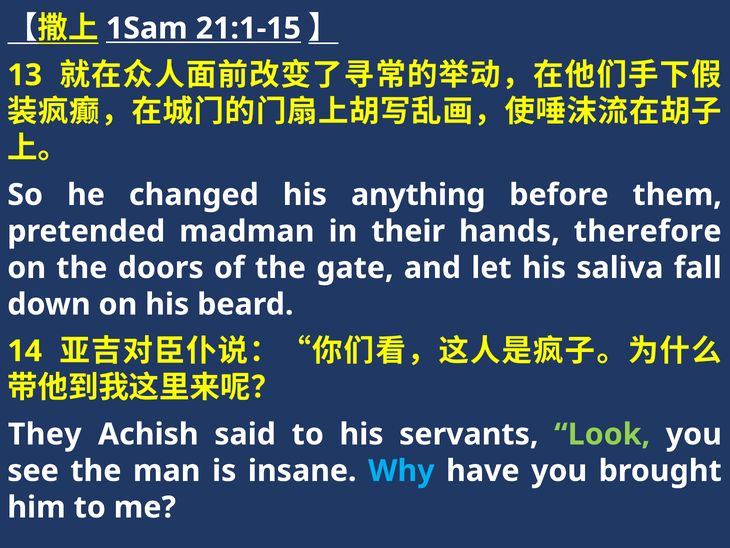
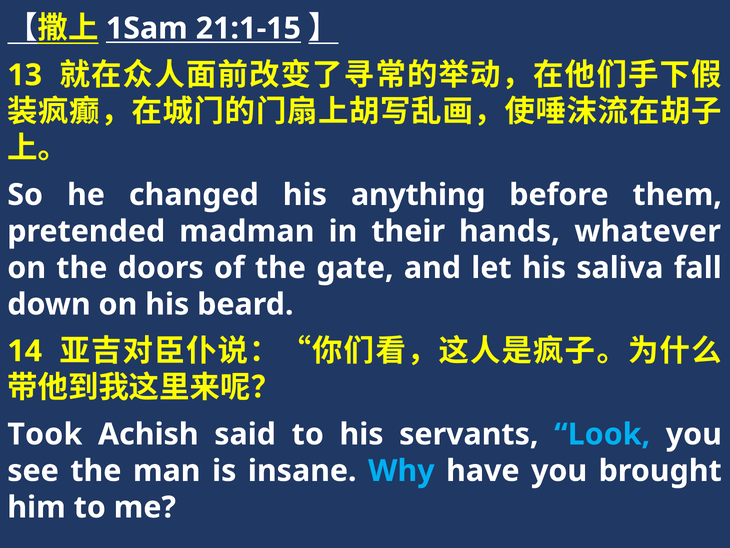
therefore: therefore -> whatever (648, 231)
They: They -> Took (45, 434)
Look colour: light green -> light blue (602, 434)
